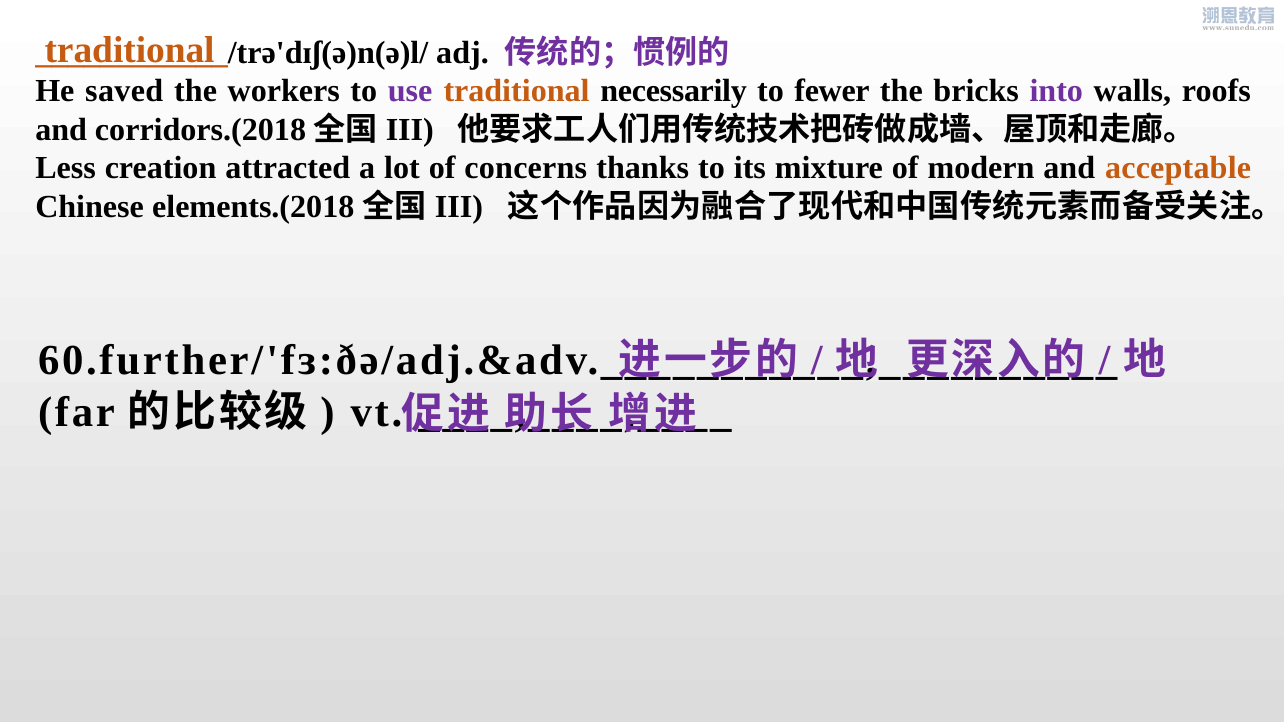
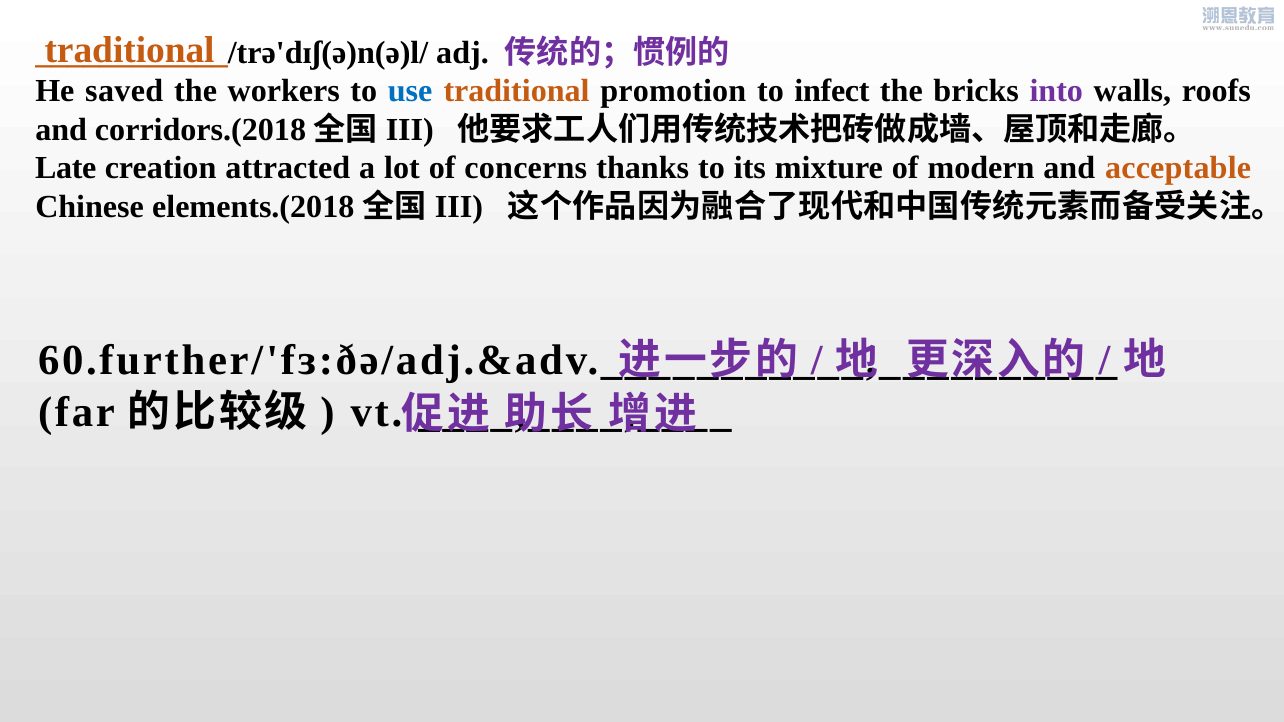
use colour: purple -> blue (410, 91)
necessarily: necessarily -> promotion (673, 91)
fewer: fewer -> infect (832, 91)
Less: Less -> Late (66, 168)
